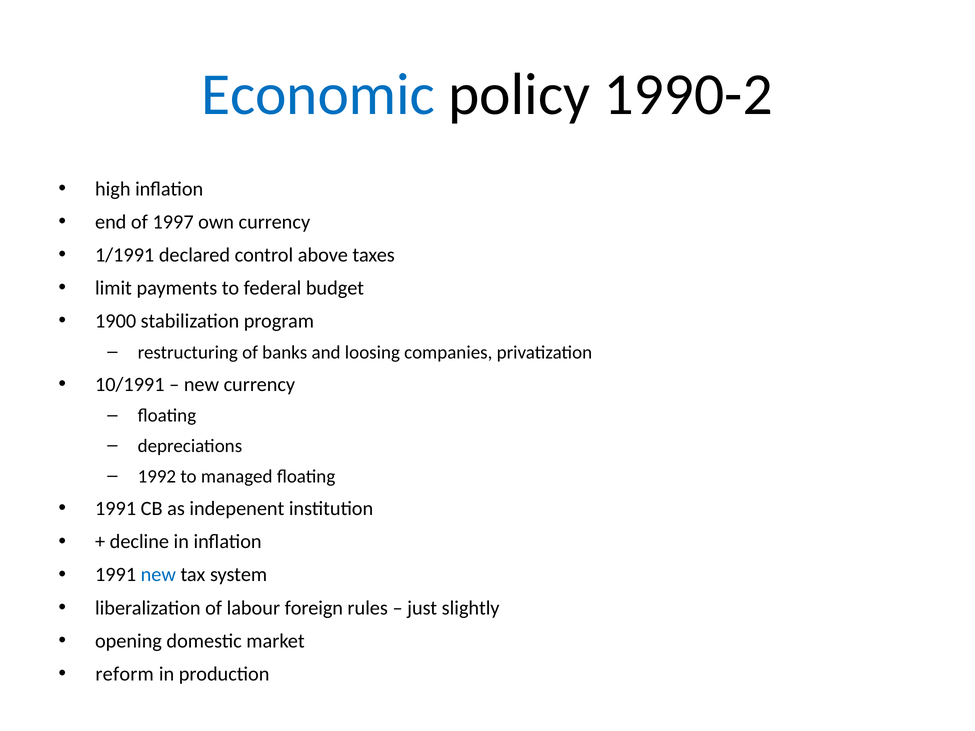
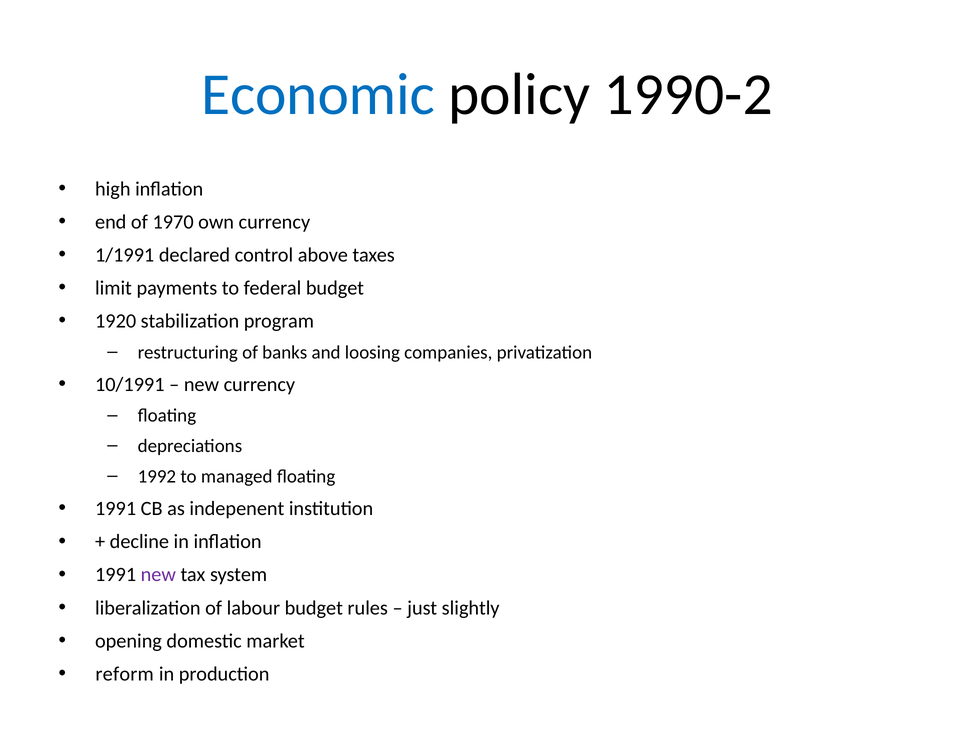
1997: 1997 -> 1970 (173, 222)
1900: 1900 -> 1920 (116, 321)
new colour: blue -> purple (158, 575)
labour foreign: foreign -> budget (314, 608)
